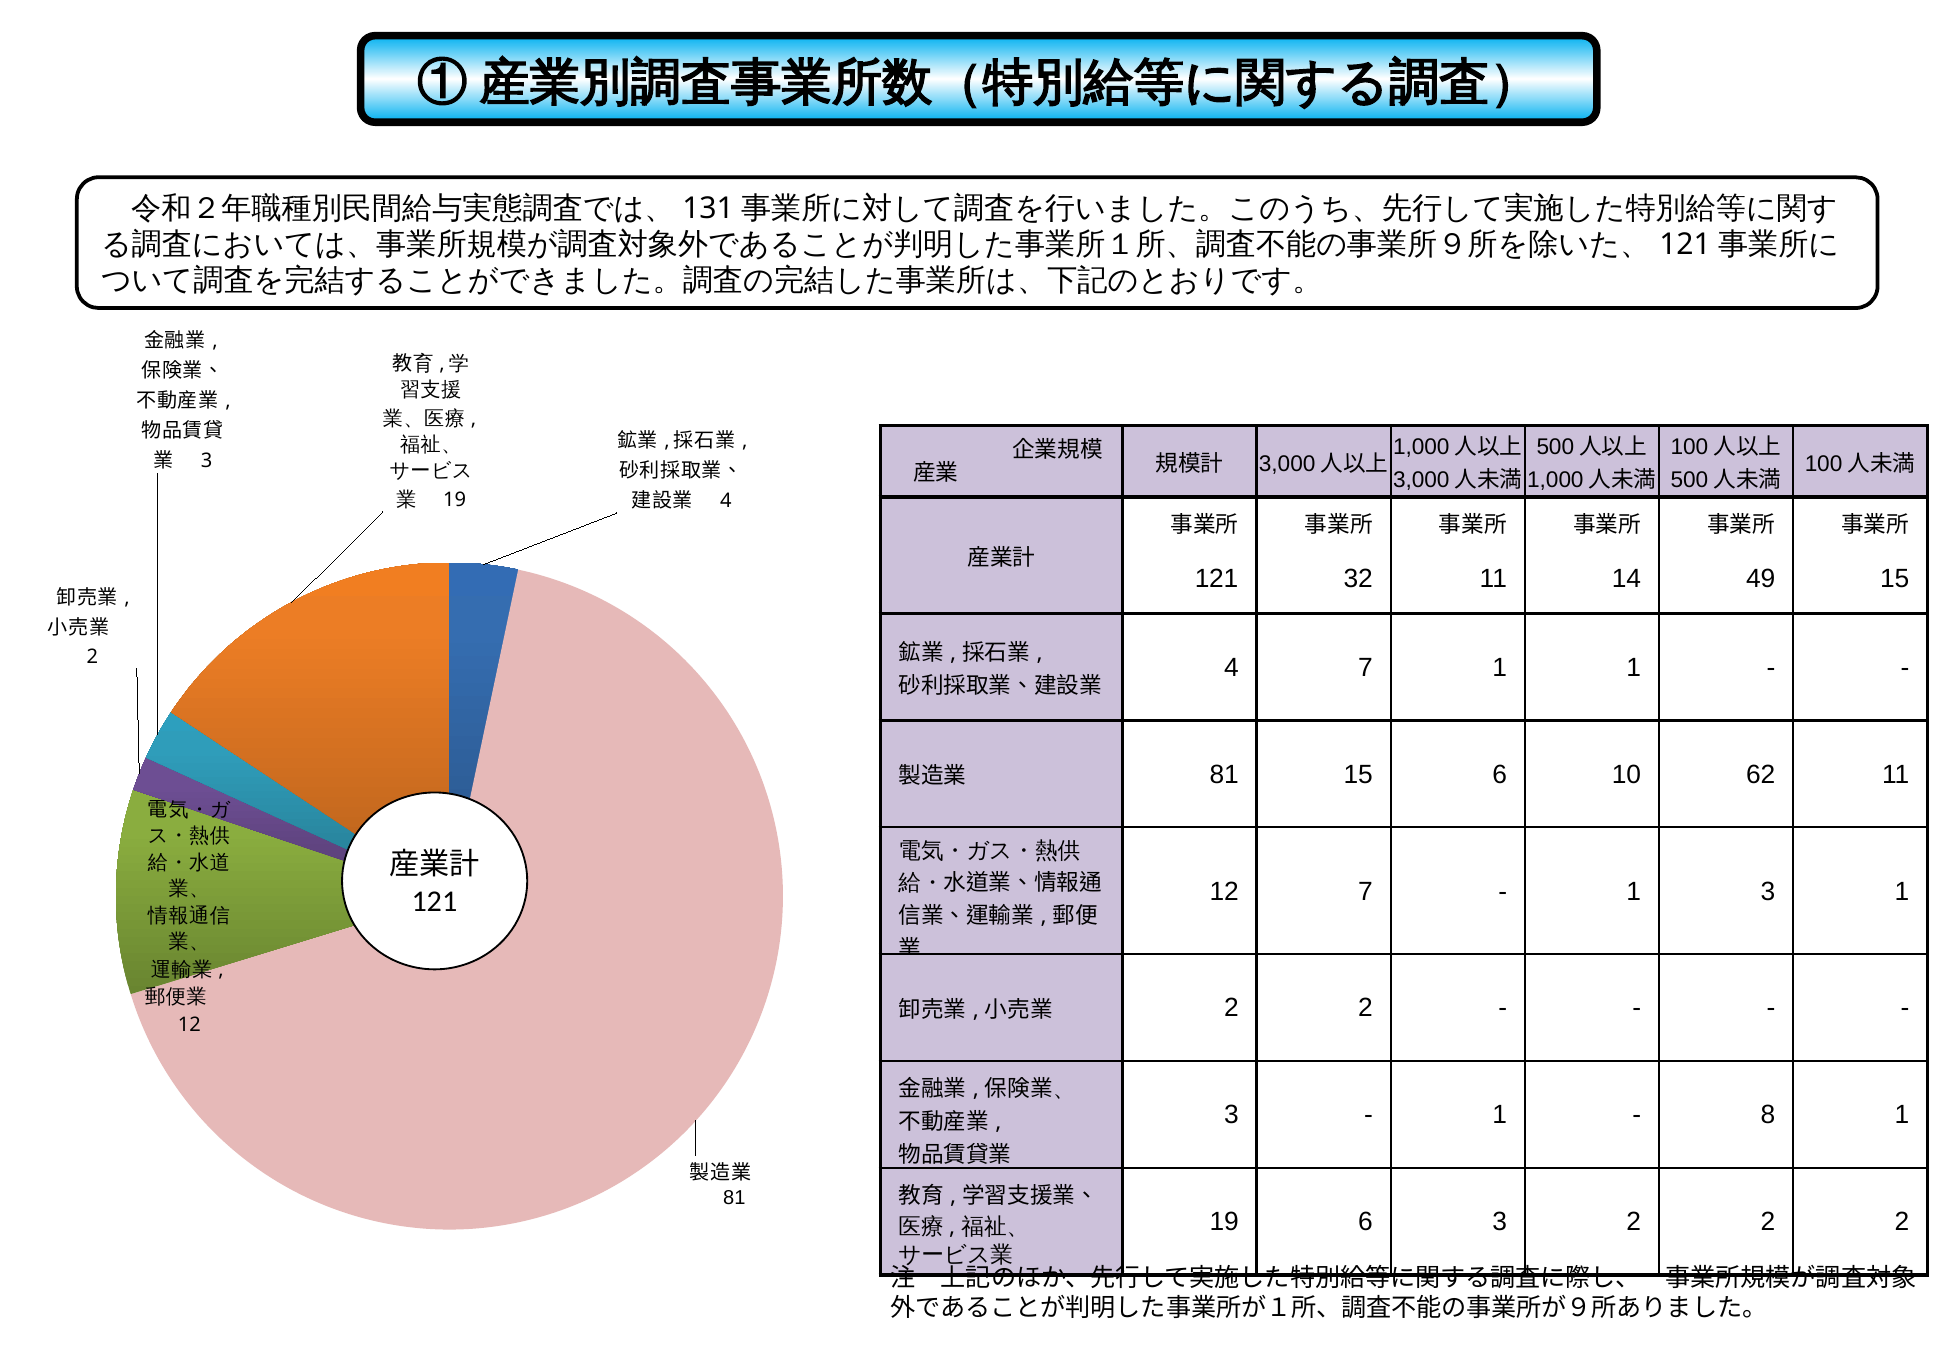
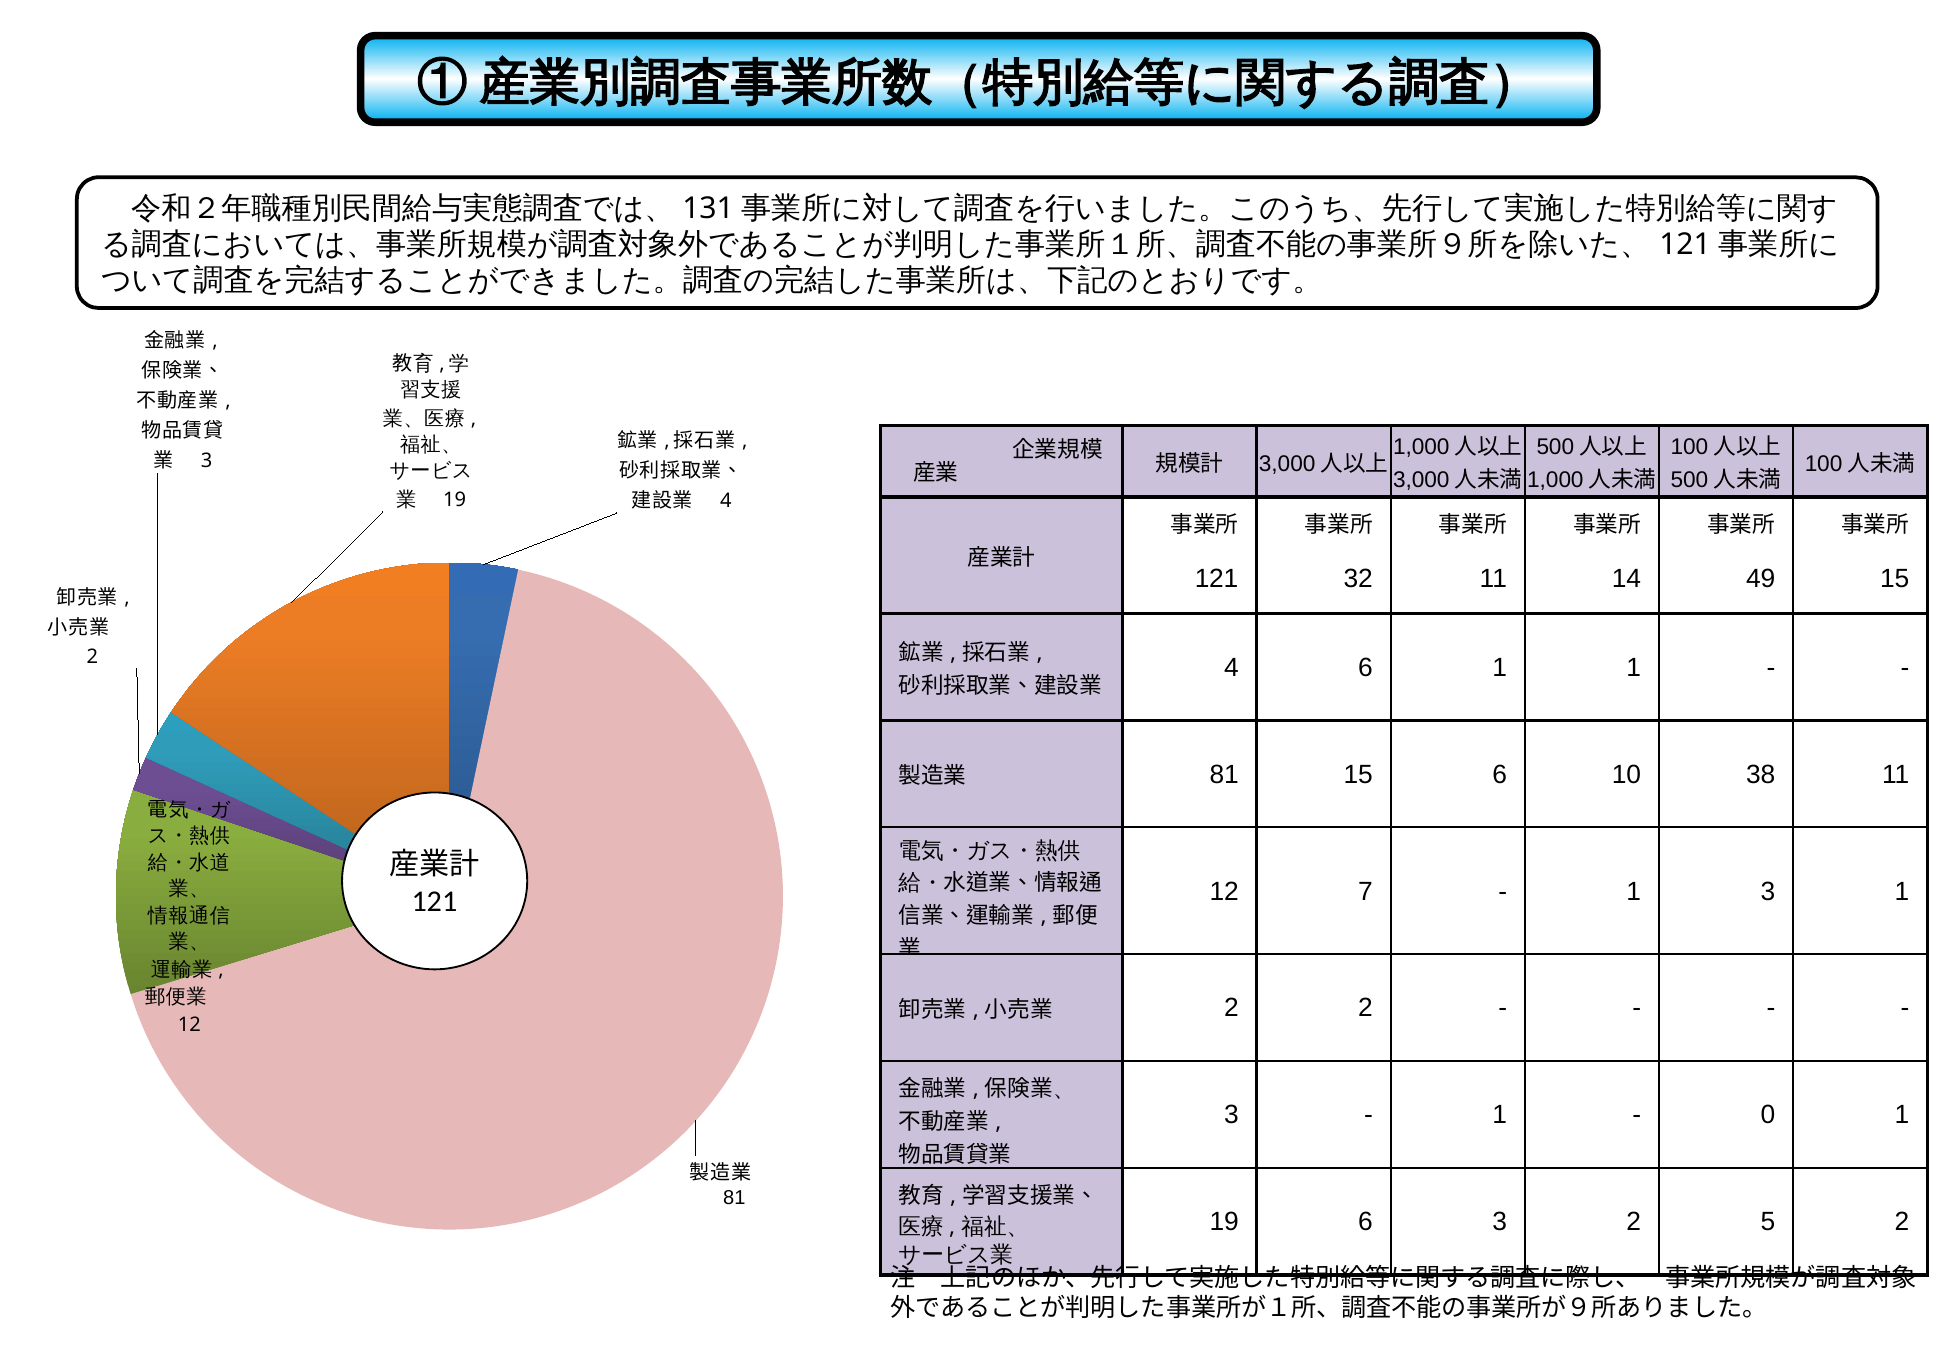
4 7: 7 -> 6 (1366, 667)
62: 62 -> 38 (1761, 774)
8: 8 -> 0 (1768, 1115)
3 2 2: 2 -> 5 (1768, 1222)
